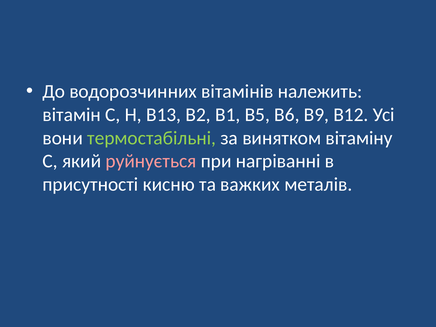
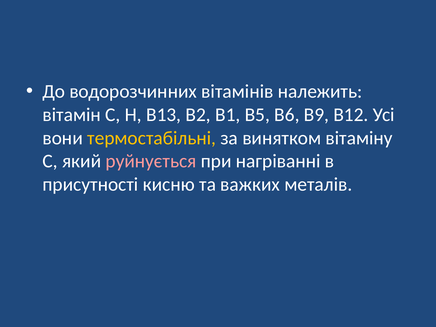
термостабільні colour: light green -> yellow (152, 138)
